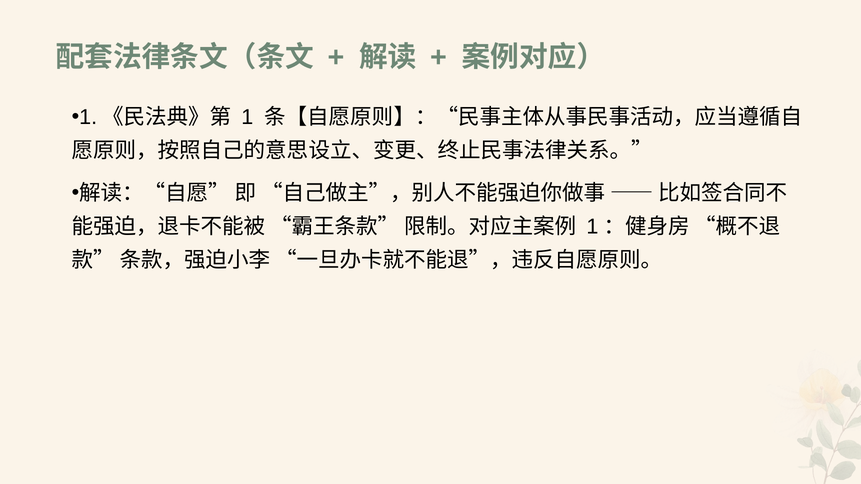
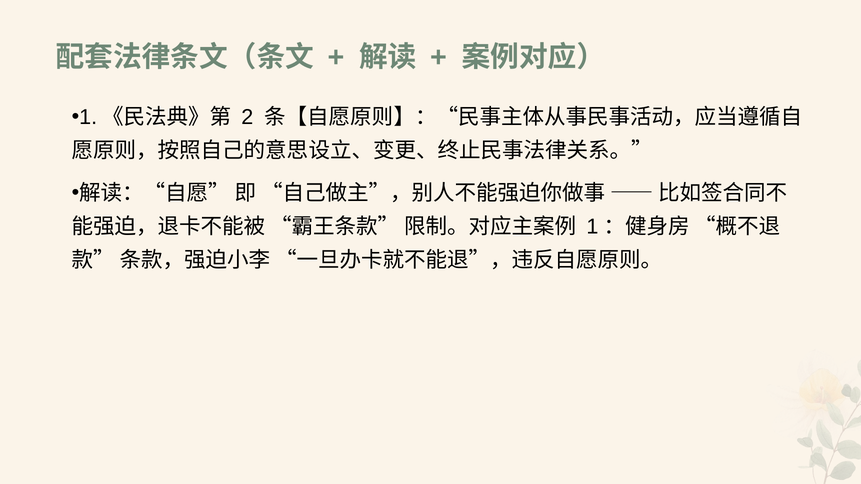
1: 1 -> 2 (247, 117)
